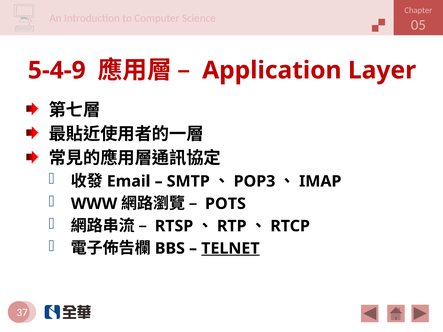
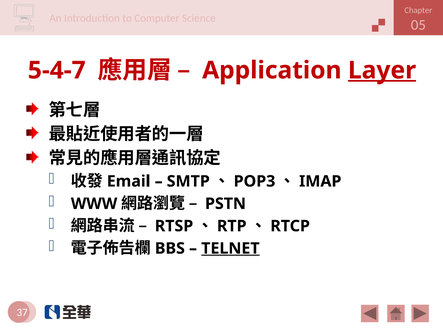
5-4-9: 5-4-9 -> 5-4-7 (57, 70)
Layer underline: none -> present (382, 70)
POTS: POTS -> PSTN (225, 204)
